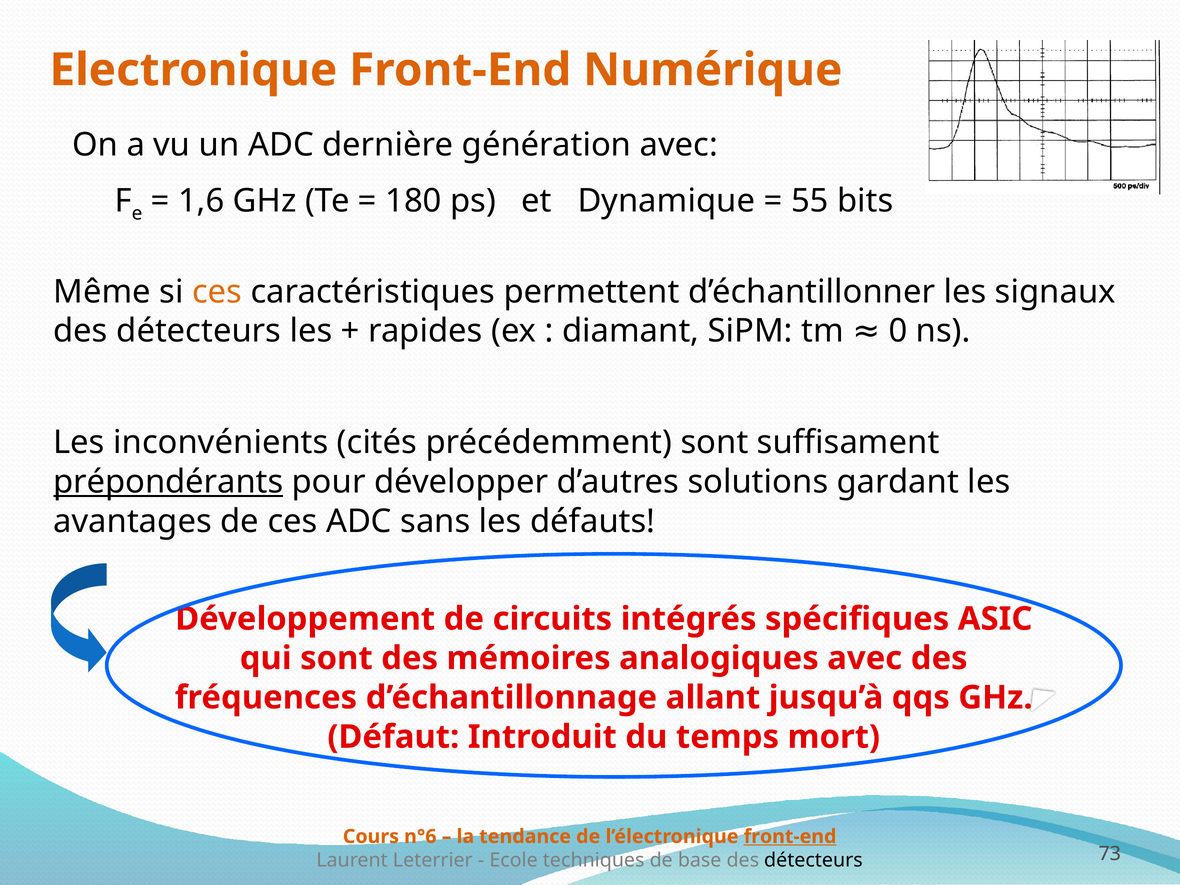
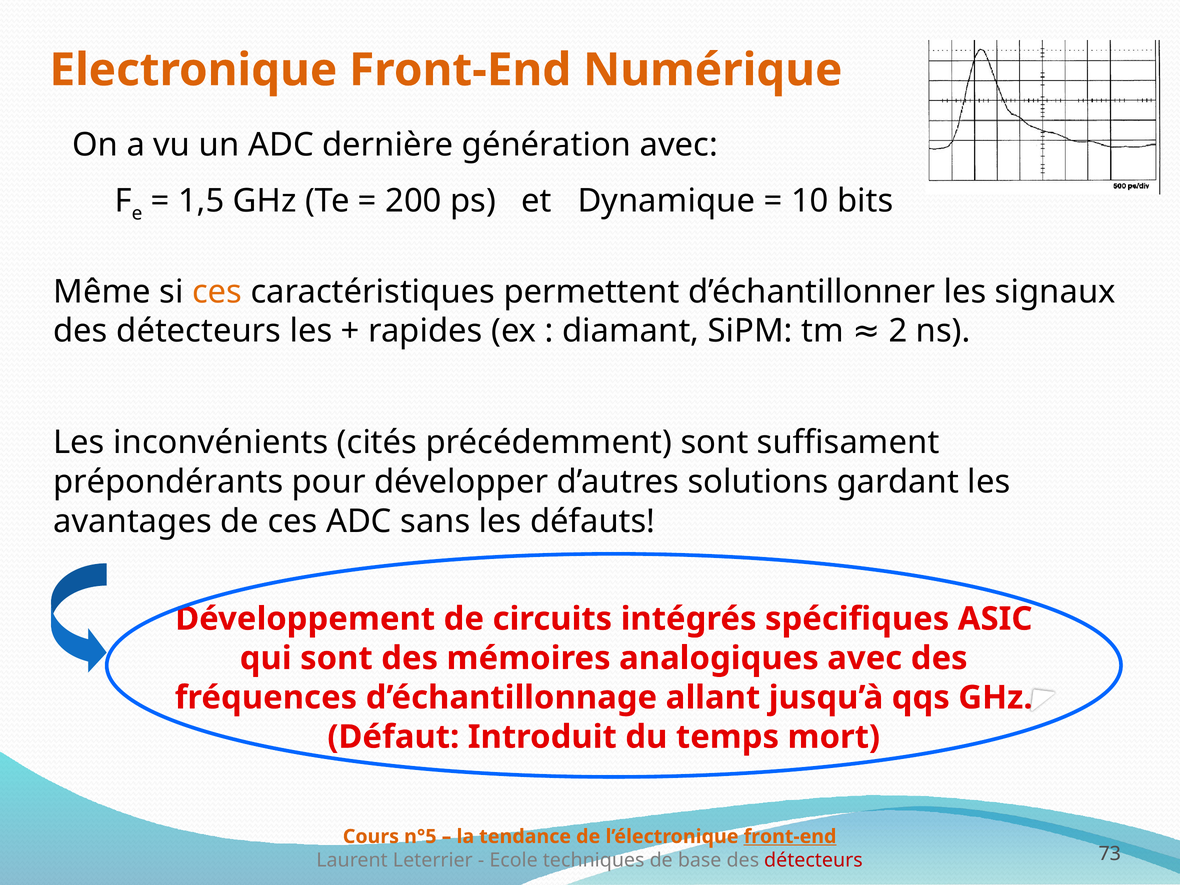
1,6: 1,6 -> 1,5 (201, 201)
180: 180 -> 200 (413, 201)
55: 55 -> 10 (810, 201)
0: 0 -> 2 (898, 331)
prépondérants underline: present -> none (168, 482)
n°6: n°6 -> n°5 (420, 837)
détecteurs colour: black -> red (813, 860)
